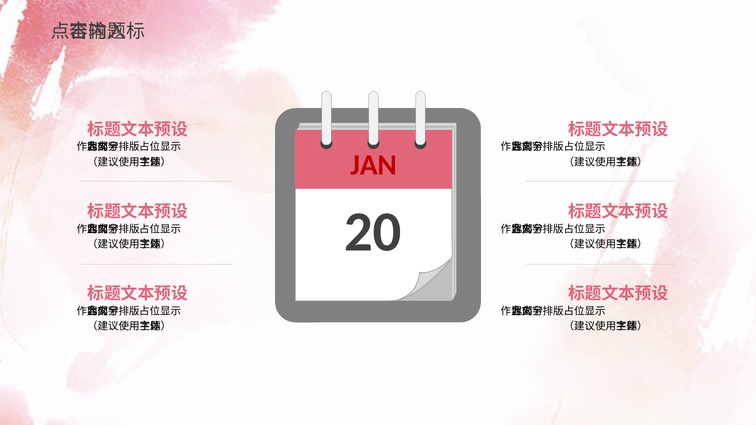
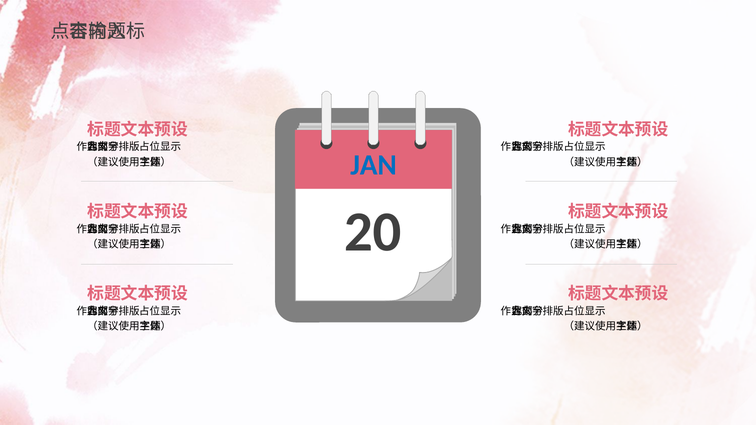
JAN colour: red -> blue (374, 165)
